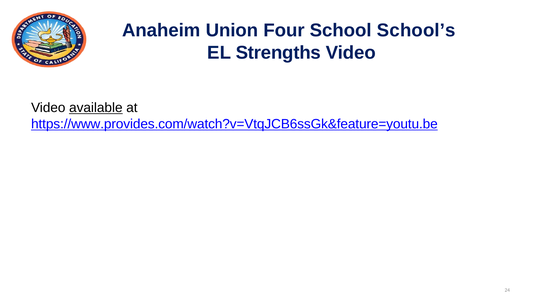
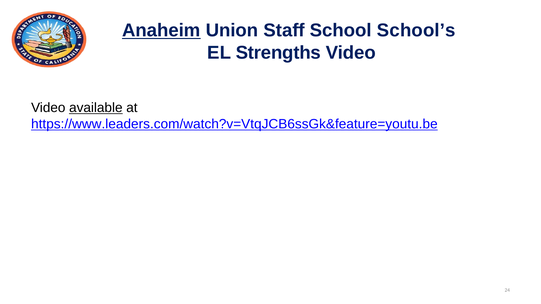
Anaheim underline: none -> present (161, 30)
Four: Four -> Staff (284, 30)
https://www.provides.com/watch?v=VtqJCB6ssGk&feature=youtu.be: https://www.provides.com/watch?v=VtqJCB6ssGk&feature=youtu.be -> https://www.leaders.com/watch?v=VtqJCB6ssGk&feature=youtu.be (234, 124)
